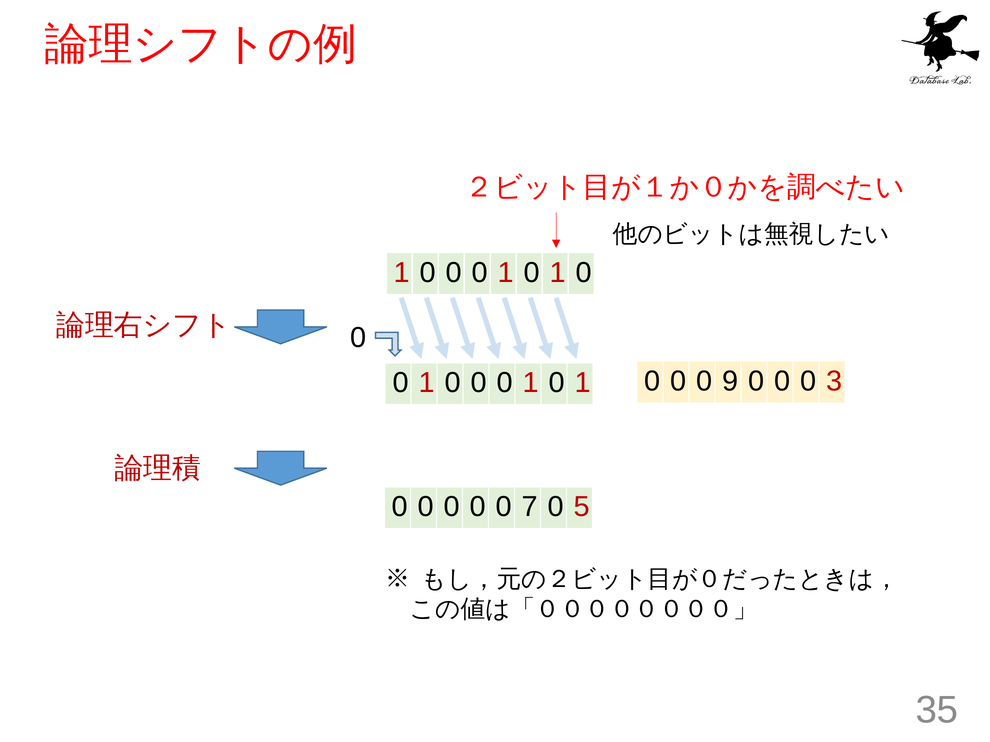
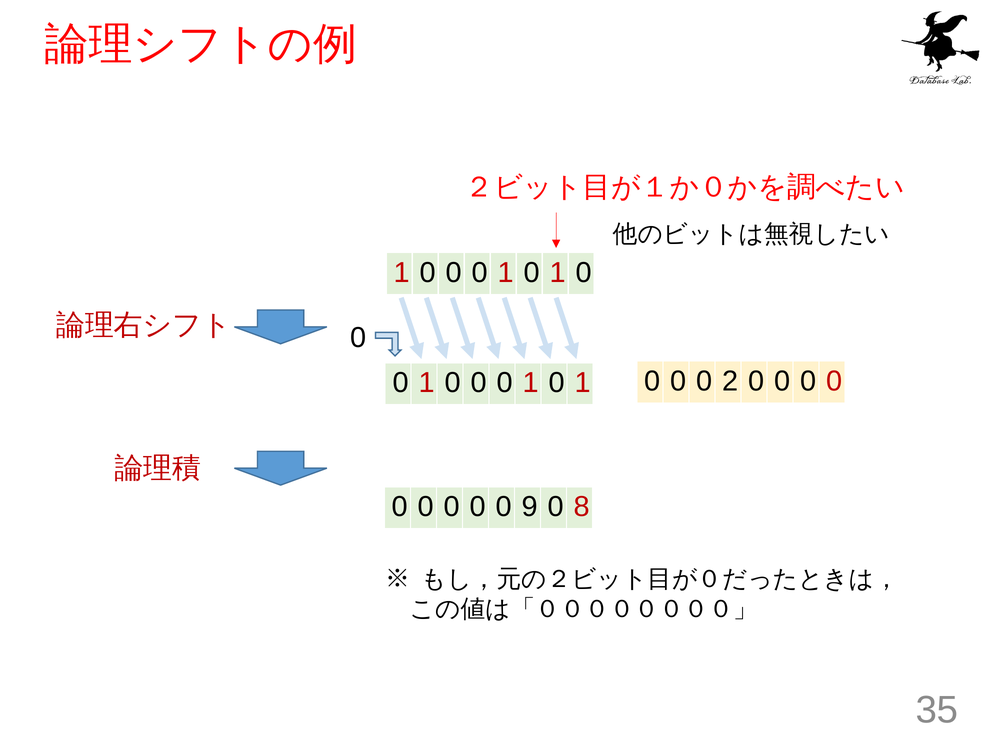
9: 9 -> 2 (730, 381)
3: 3 -> 0 (834, 381)
7: 7 -> 9 (530, 507)
5: 5 -> 8 (582, 507)
